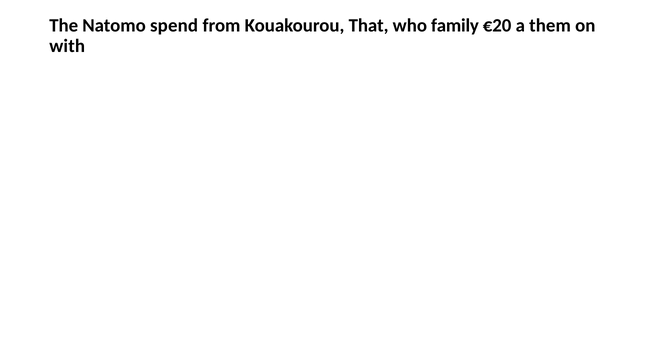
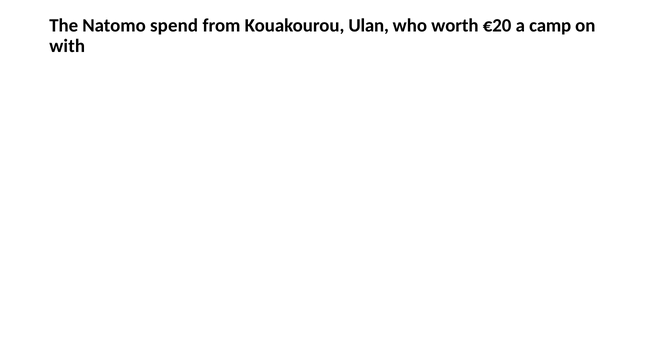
That: That -> Ulan (369, 26)
family: family -> worth (455, 26)
them: them -> camp (550, 26)
